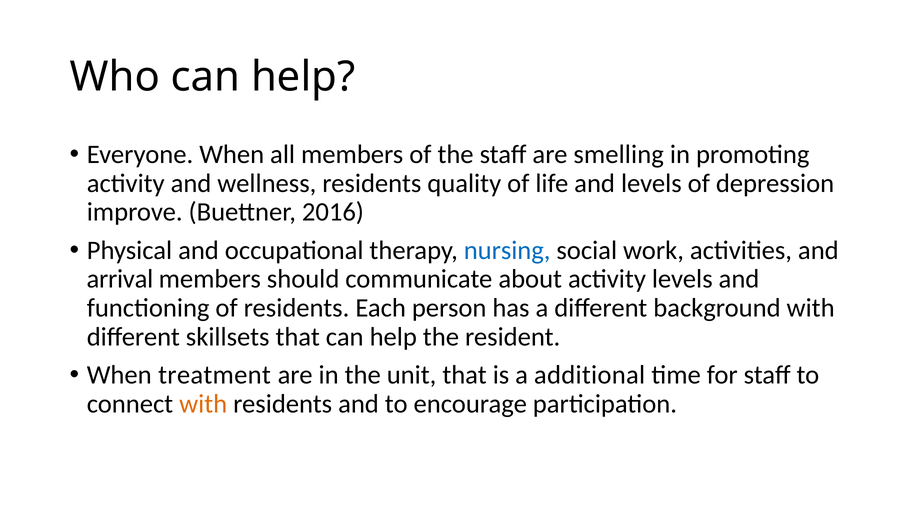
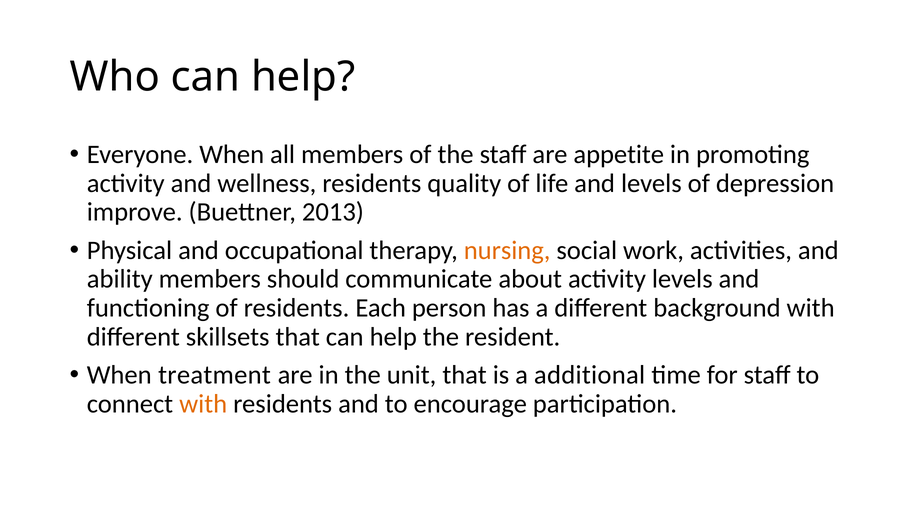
smelling: smelling -> appetite (619, 155)
2016: 2016 -> 2013 (333, 212)
nursing colour: blue -> orange (507, 250)
arrival: arrival -> ability (120, 279)
